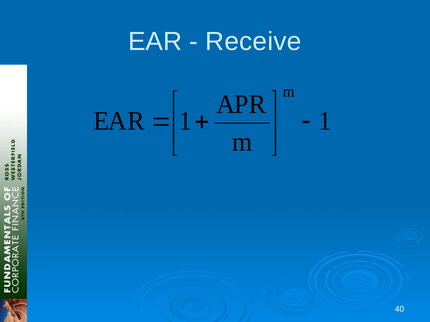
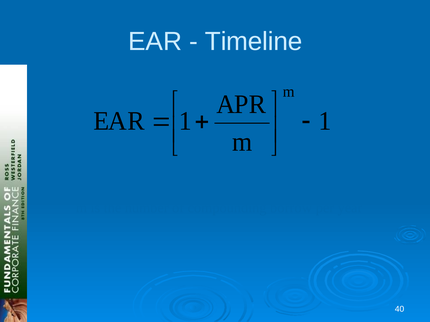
Receive: Receive -> Timeline (254, 42)
